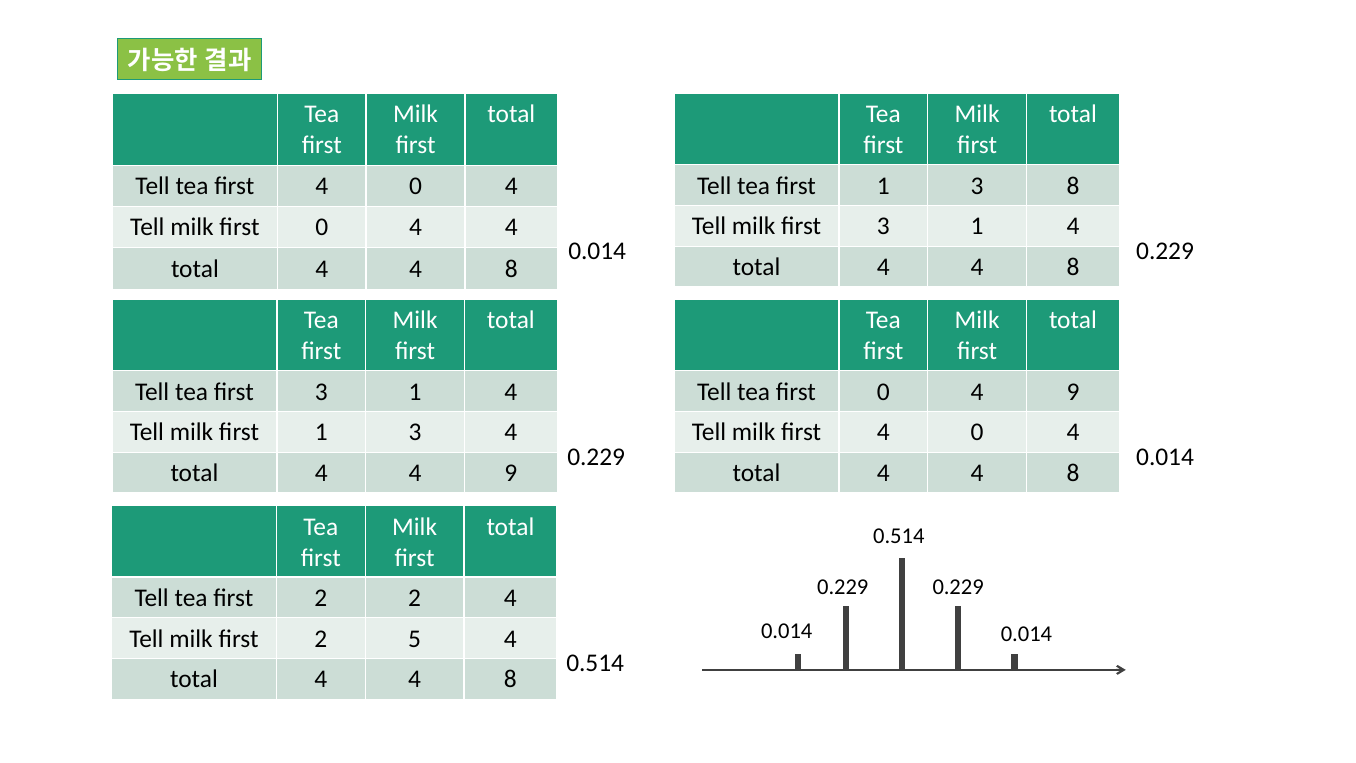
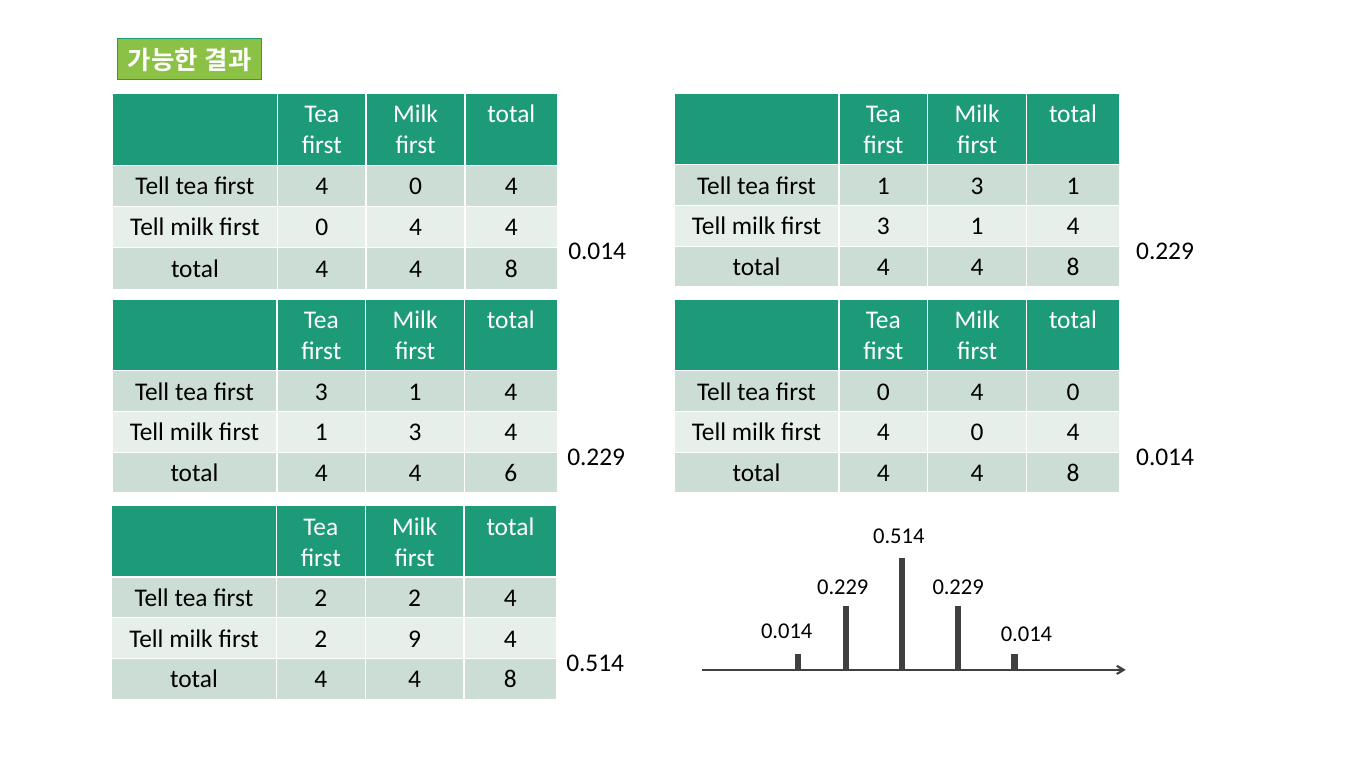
1 3 8: 8 -> 1 (1073, 186)
0 4 9: 9 -> 0 (1073, 391)
4 4 9: 9 -> 6 (511, 473)
5: 5 -> 9 (415, 639)
